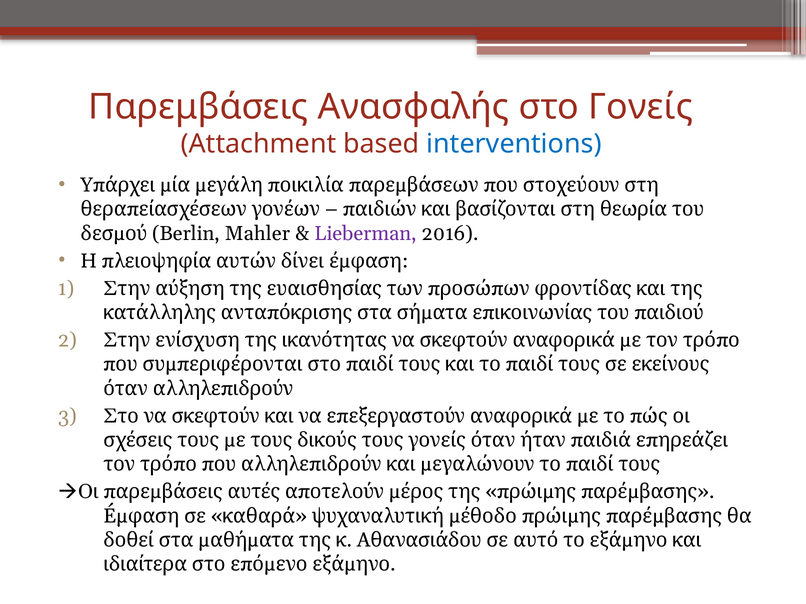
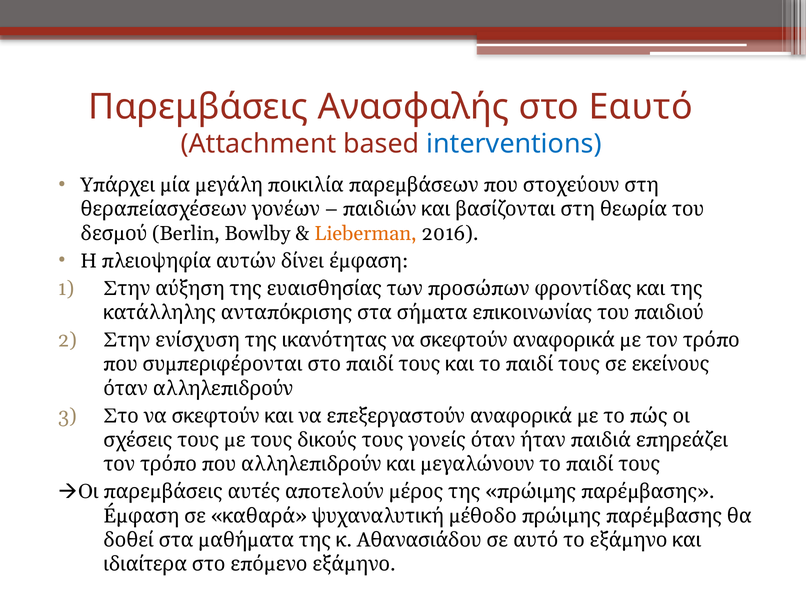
Γονείς: Γονείς -> Εαυτό (641, 107)
Mahler: Mahler -> Bowlby (258, 234)
Lieberman colour: purple -> orange (366, 234)
